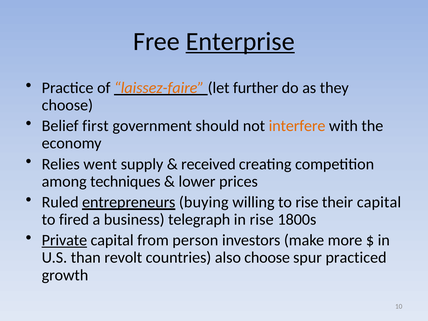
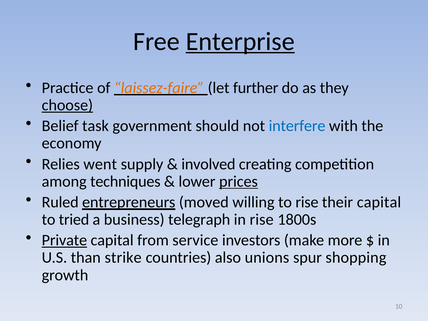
choose underline: none -> present (67, 105)
first: first -> task (95, 126)
interfere colour: orange -> blue (297, 126)
received: received -> involved (208, 164)
prices underline: none -> present (239, 181)
buying: buying -> moved (204, 202)
fired: fired -> tried (74, 220)
person: person -> service (195, 240)
revolt: revolt -> strike (123, 258)
also choose: choose -> unions (267, 258)
practiced: practiced -> shopping (356, 258)
